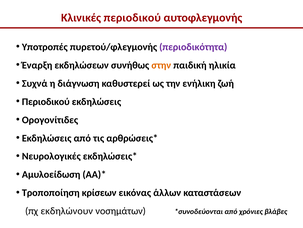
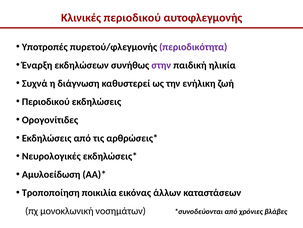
στην colour: orange -> purple (161, 65)
κρίσεων: κρίσεων -> ποικιλία (99, 192)
εκδηλώνουν: εκδηλώνουν -> μονοκλωνική (67, 210)
